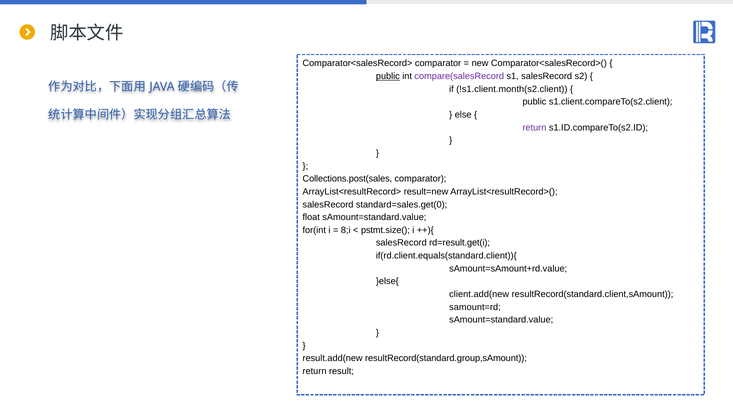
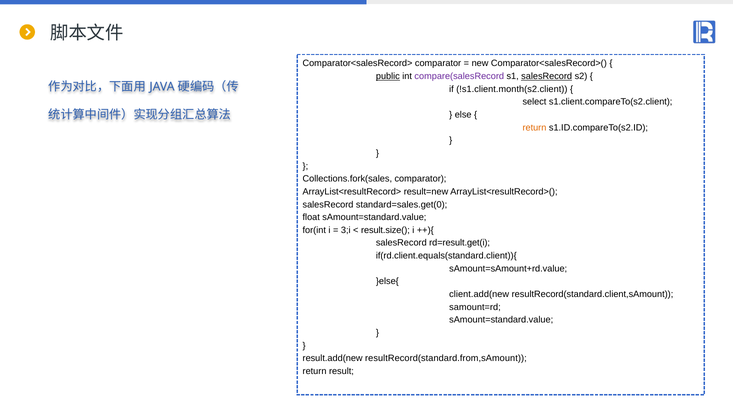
salesRecord underline: none -> present (547, 76)
public: public -> select (534, 102)
return colour: purple -> orange (534, 128)
Collections.post(sales: Collections.post(sales -> Collections.fork(sales (347, 179)
8;i: 8;i -> 3;i (346, 230)
pstmt.size(: pstmt.size( -> result.size( (385, 230)
resultRecord(standard.group,sAmount: resultRecord(standard.group,sAmount -> resultRecord(standard.from,sAmount (446, 359)
